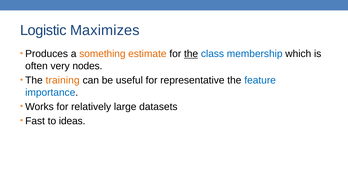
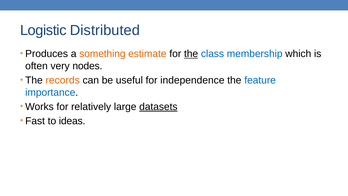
Maximizes: Maximizes -> Distributed (105, 30)
training: training -> records (63, 80)
representative: representative -> independence (192, 80)
datasets underline: none -> present (158, 107)
